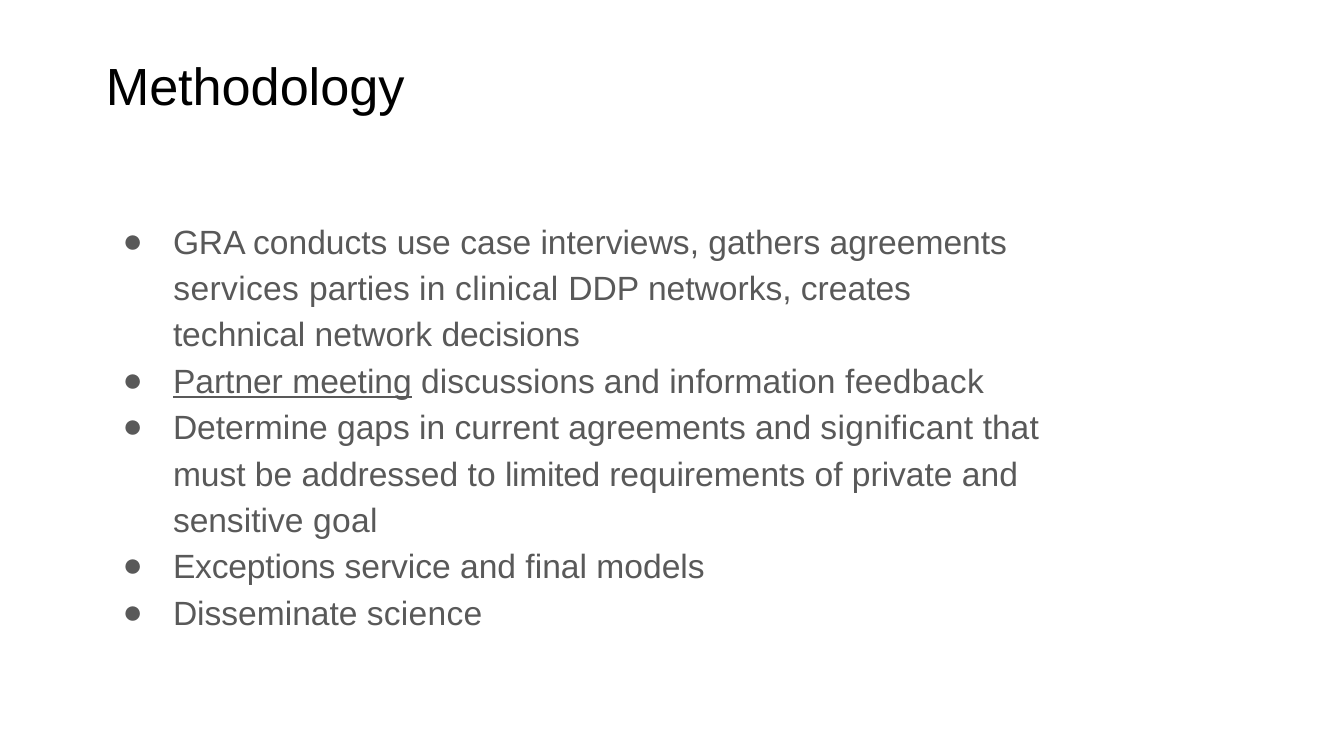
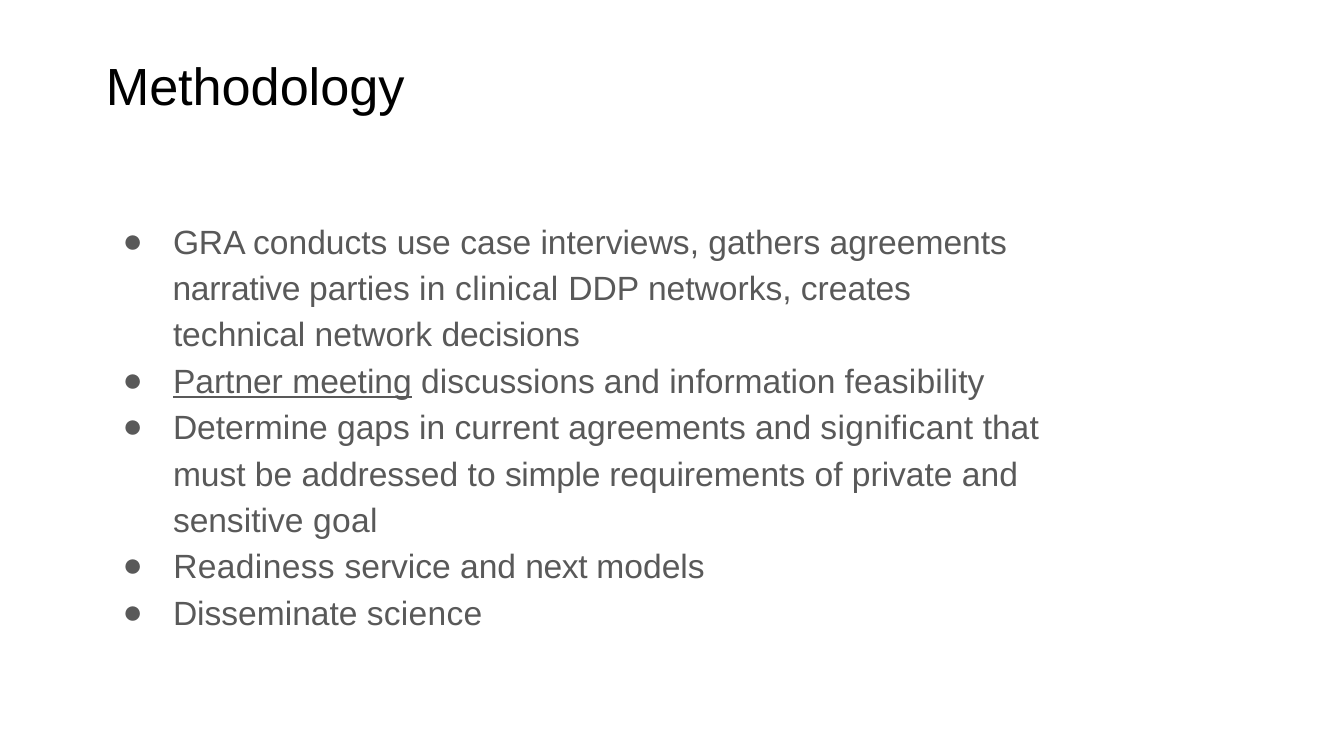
services: services -> narrative (237, 290)
feedback: feedback -> feasibility (915, 382)
limited: limited -> simple (553, 475)
Exceptions: Exceptions -> Readiness (254, 568)
final: final -> next (556, 568)
